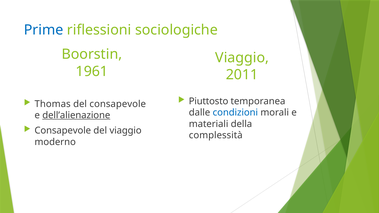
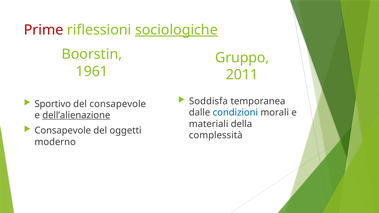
Prime colour: blue -> red (44, 30)
sociologiche underline: none -> present (176, 30)
Viaggio: Viaggio -> Gruppo (242, 58)
Piuttosto: Piuttosto -> Soddisfa (208, 101)
Thomas: Thomas -> Sportivo (53, 104)
del viaggio: viaggio -> oggetti (126, 131)
